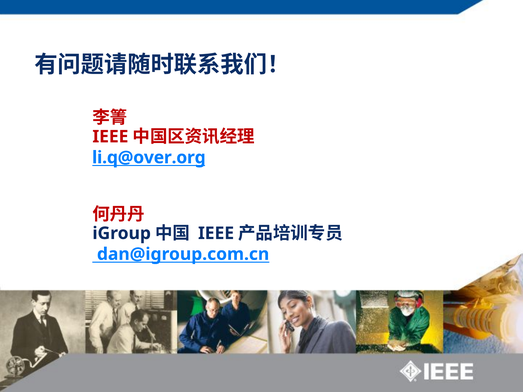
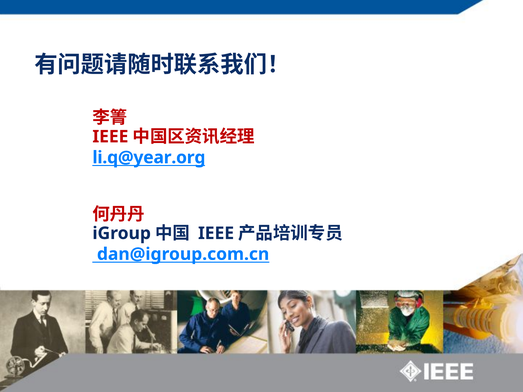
li.q@over.org: li.q@over.org -> li.q@year.org (149, 158)
